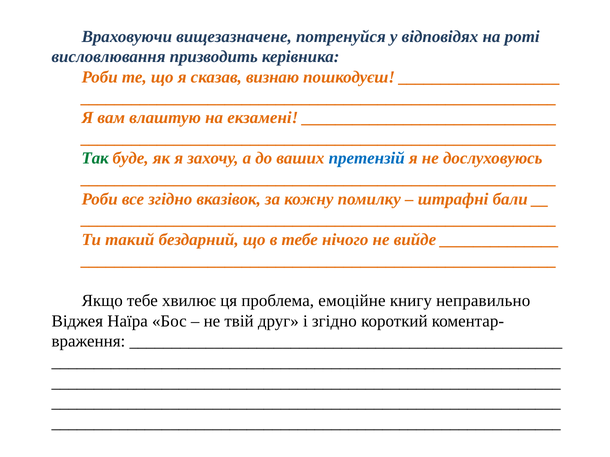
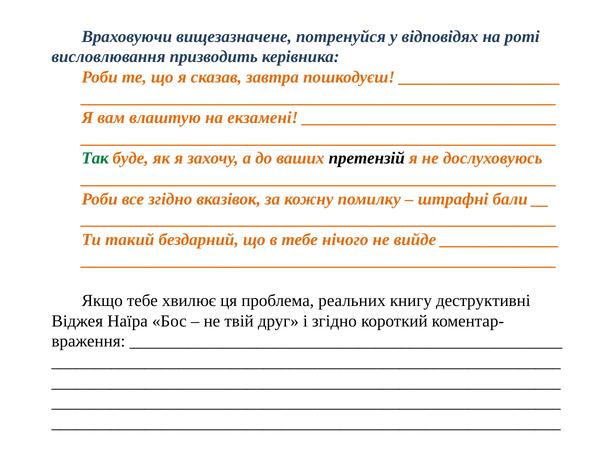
визнаю: визнаю -> завтра (273, 77)
претензій colour: blue -> black (367, 159)
емоційне: емоційне -> реальних (352, 301)
неправильно: неправильно -> деструктивні (483, 301)
